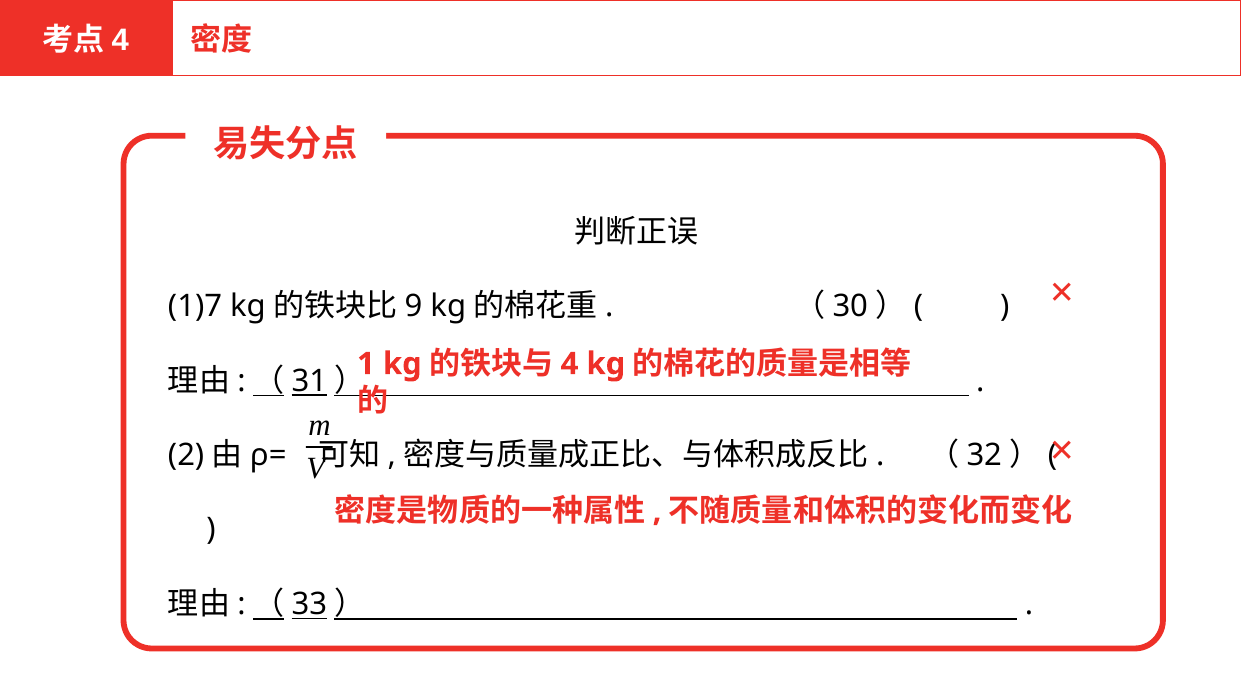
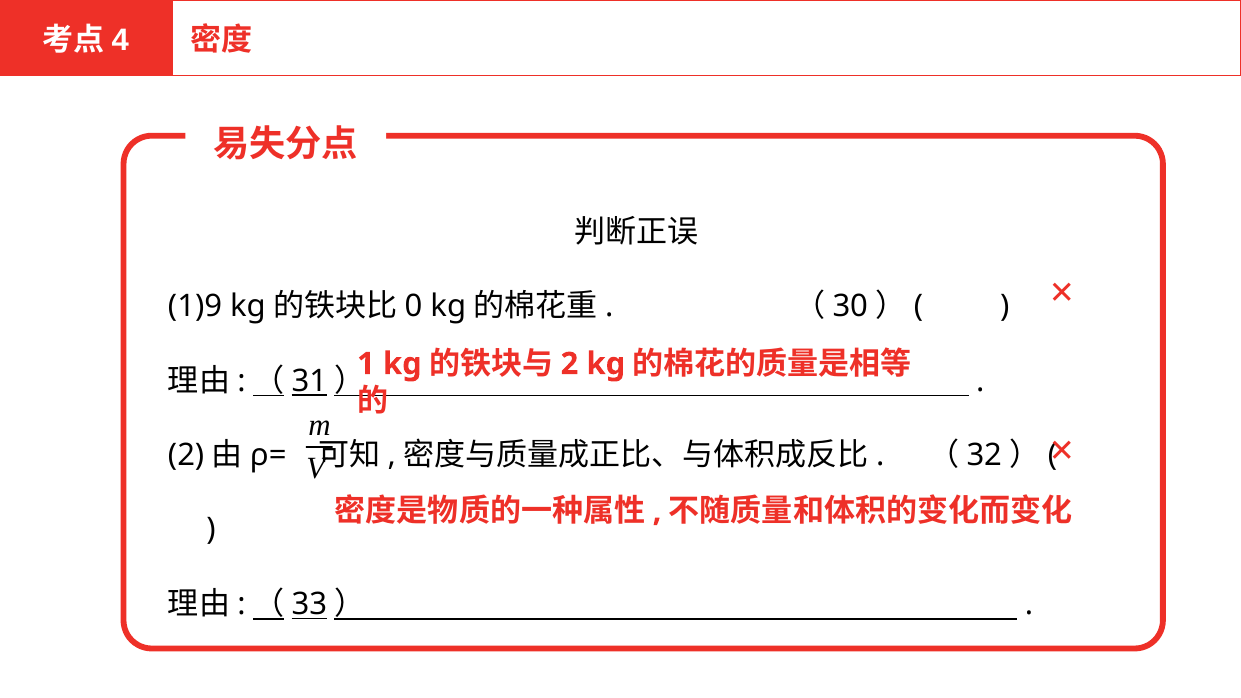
1)7: 1)7 -> 1)9 (195, 306)
9: 9 -> 0 (414, 306)
4: 4 -> 2 (569, 364)
